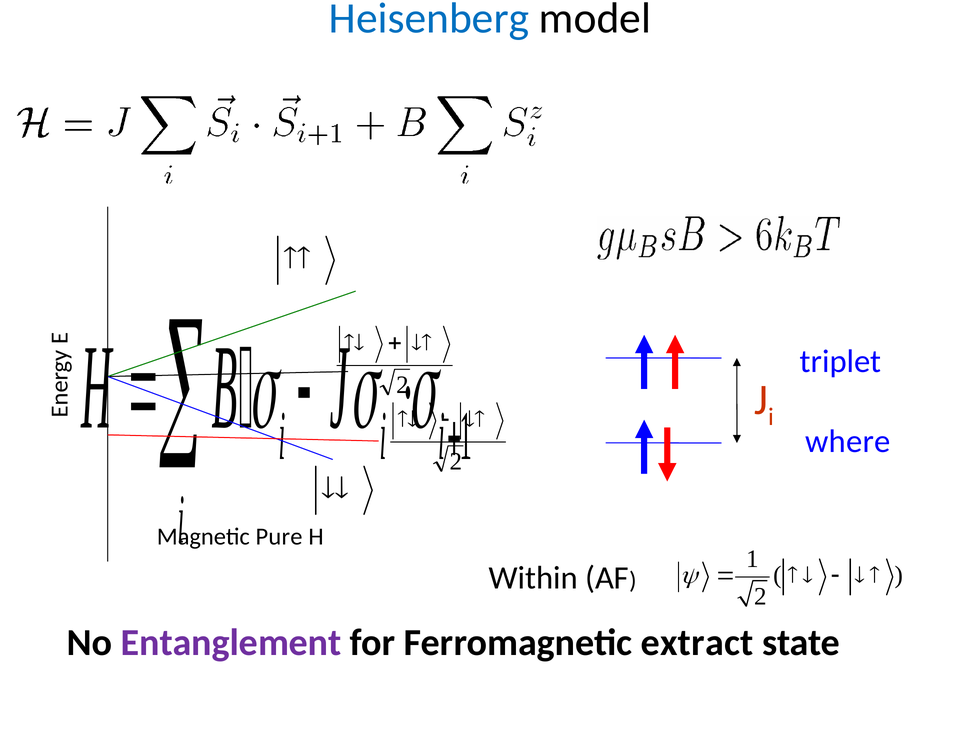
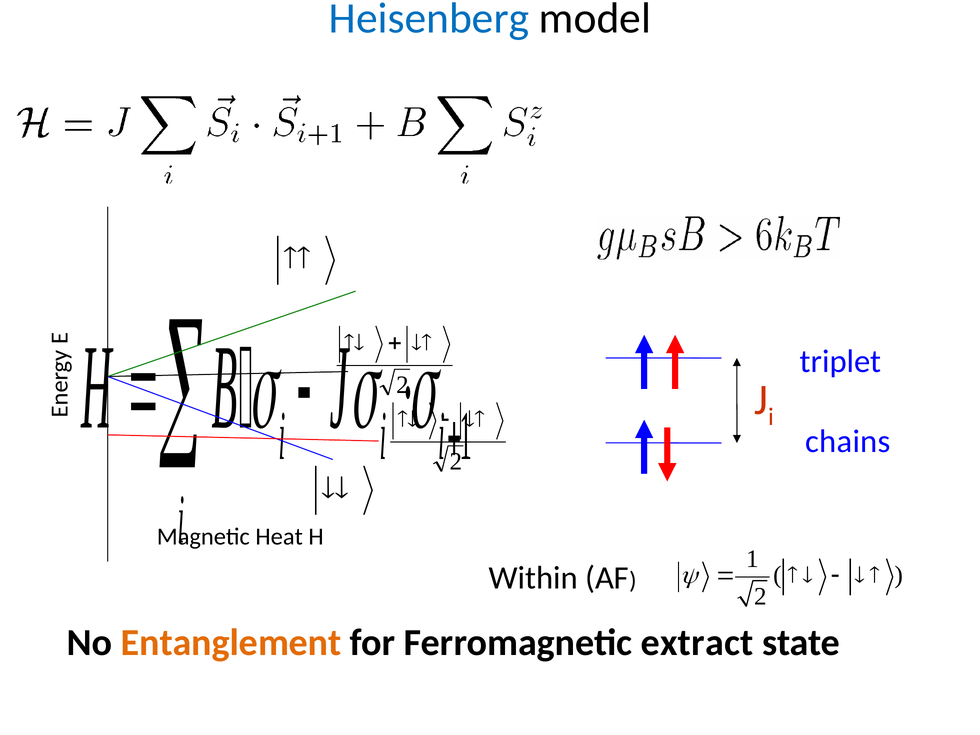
where: where -> chains (848, 442)
Pure: Pure -> Heat (279, 537)
Entanglement colour: purple -> orange (231, 643)
